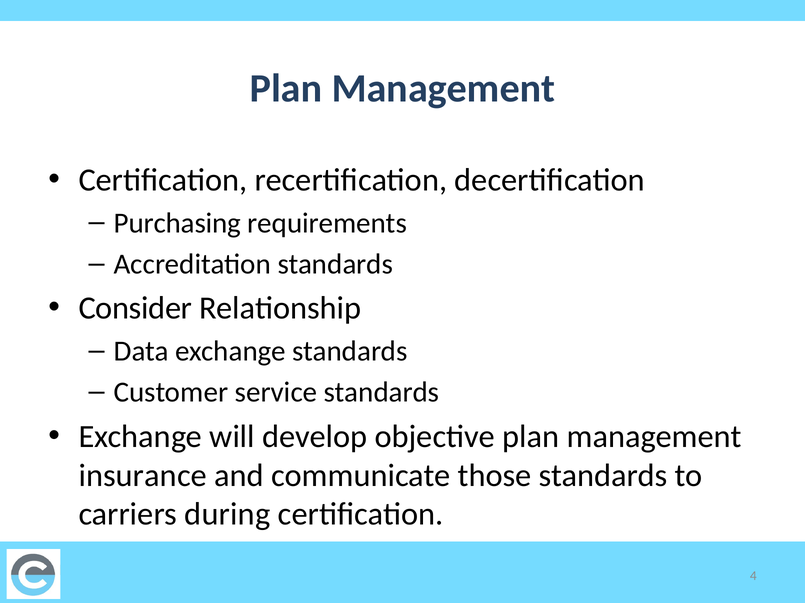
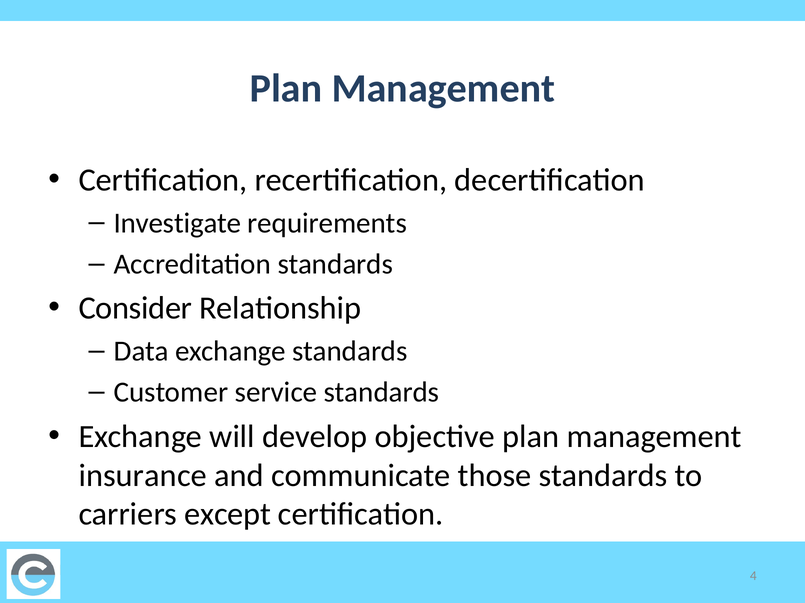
Purchasing: Purchasing -> Investigate (177, 223)
during: during -> except (228, 515)
